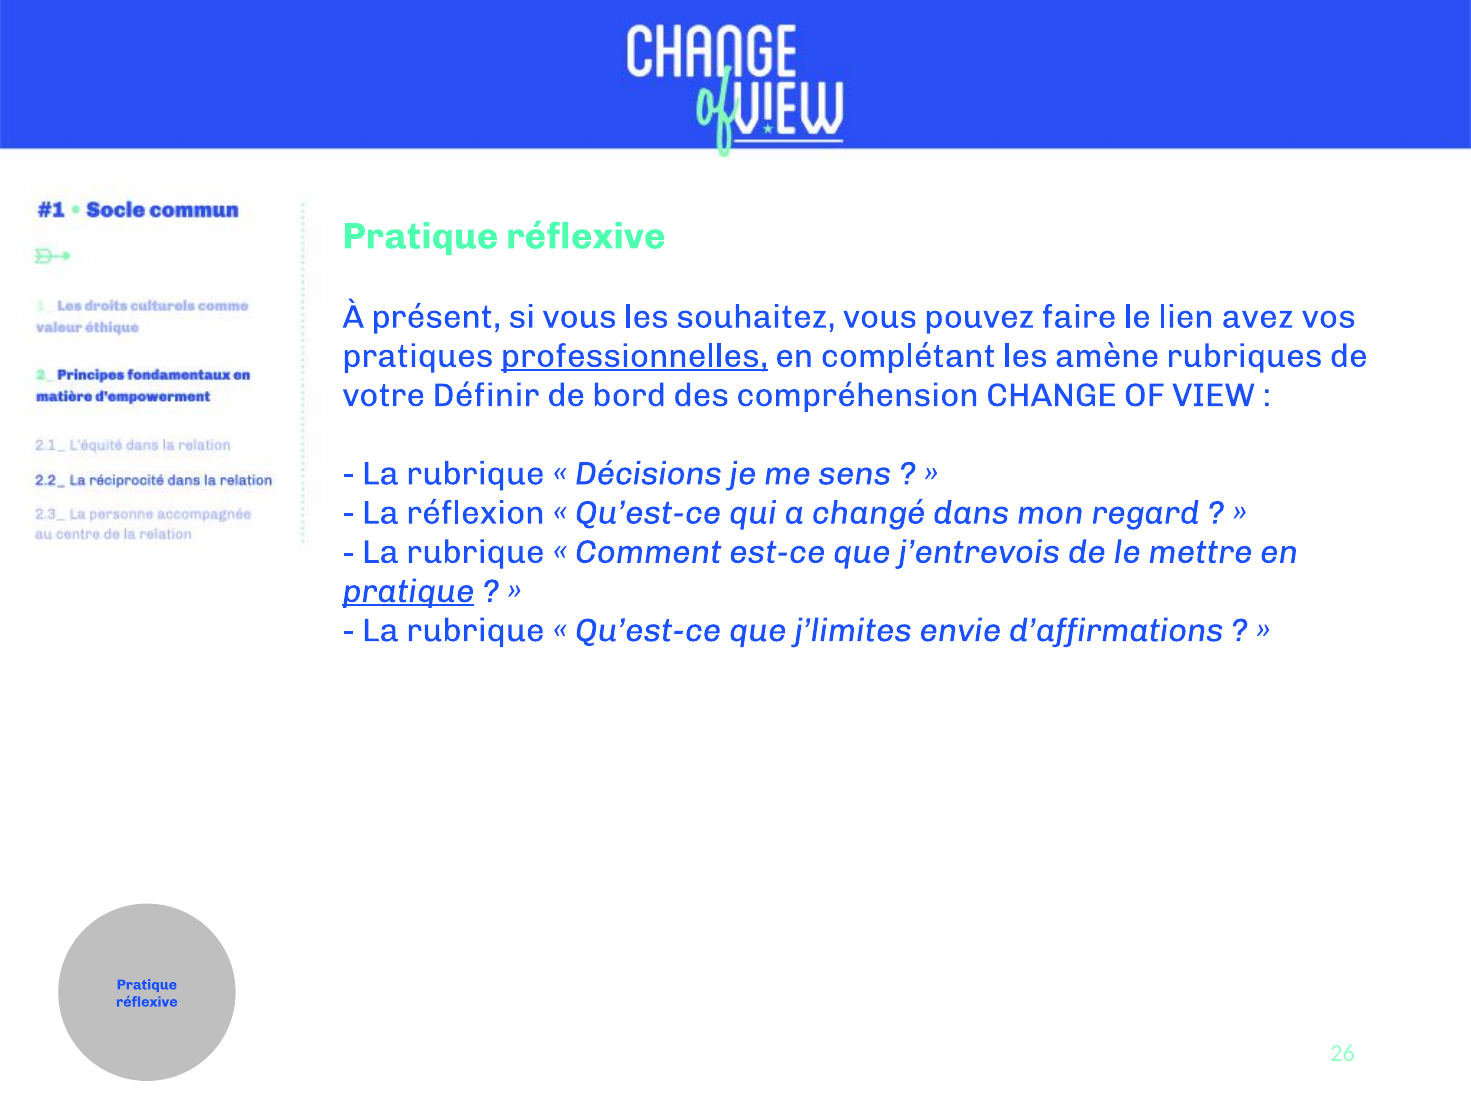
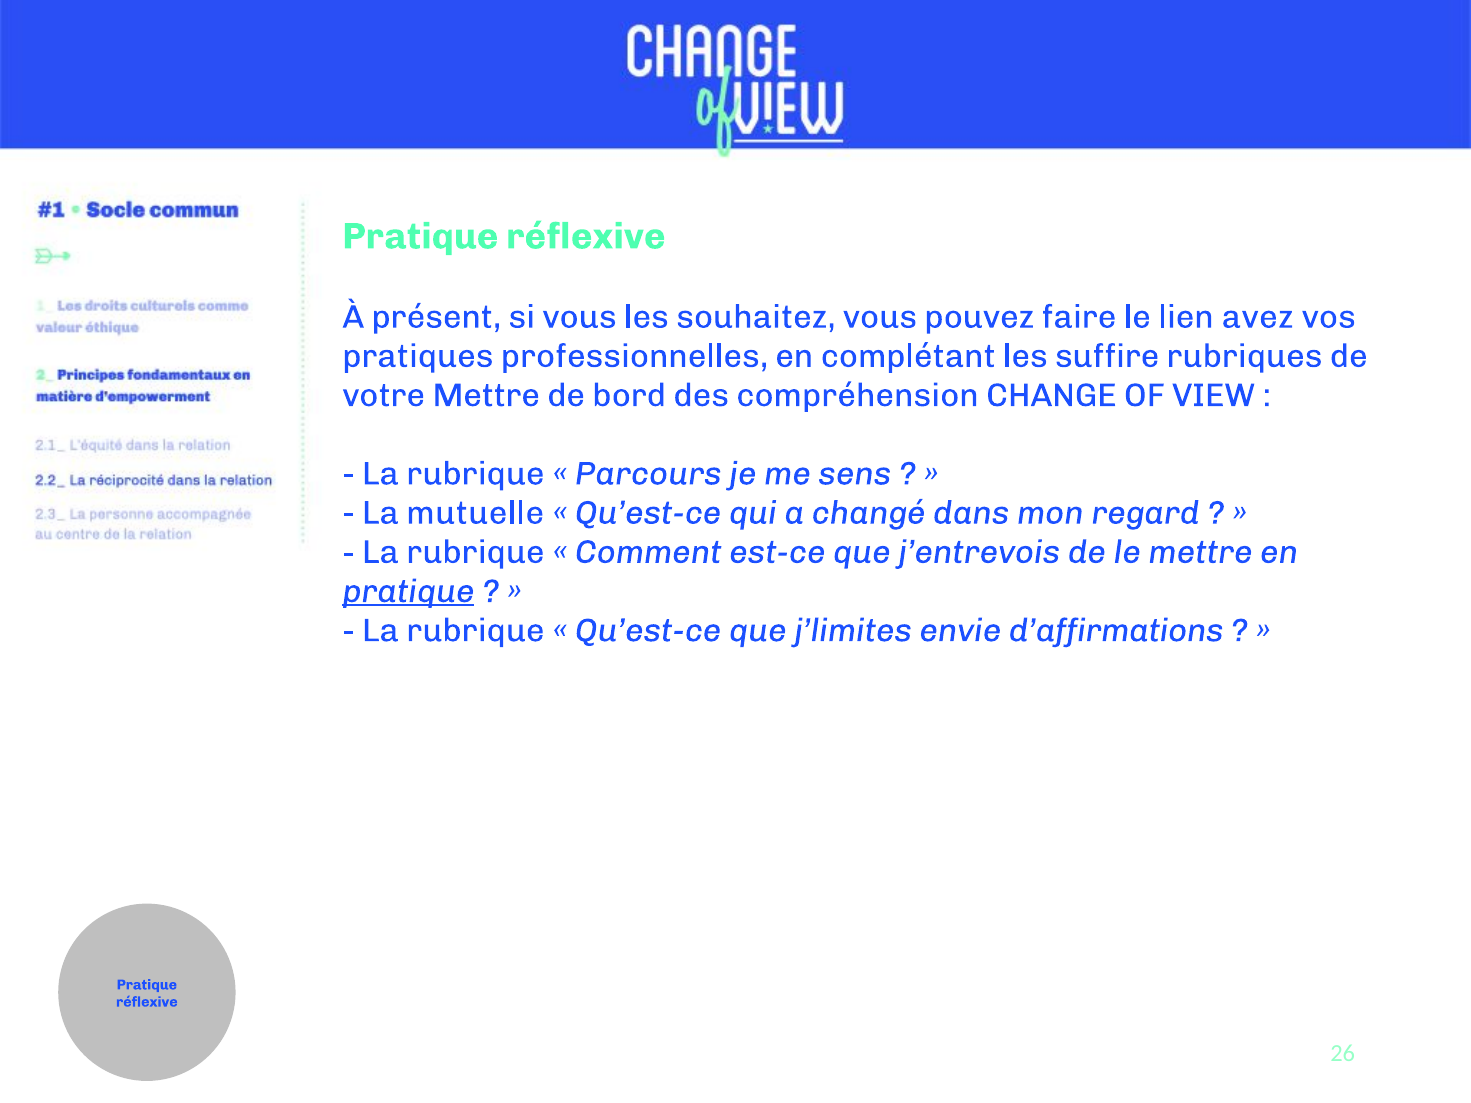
professionnelles underline: present -> none (634, 356)
amène: amène -> suffire (1107, 356)
votre Définir: Définir -> Mettre (486, 395)
Décisions: Décisions -> Parcours (648, 474)
réflexion: réflexion -> mutuelle (475, 513)
